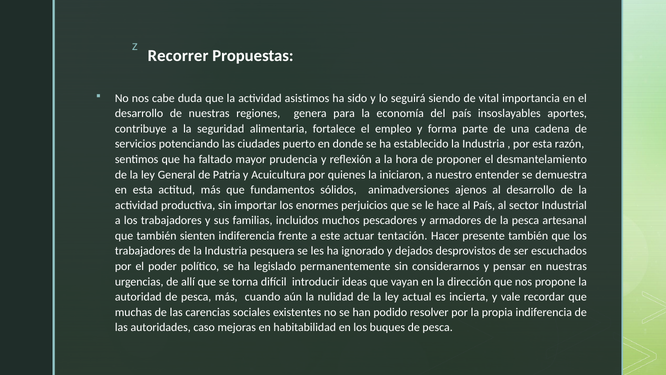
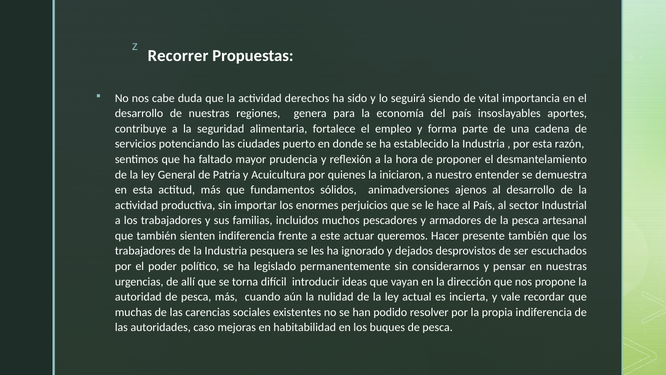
asistimos: asistimos -> derechos (307, 98)
tentación: tentación -> queremos (403, 236)
